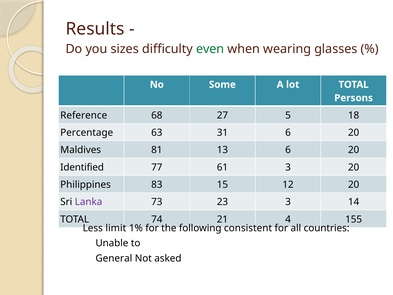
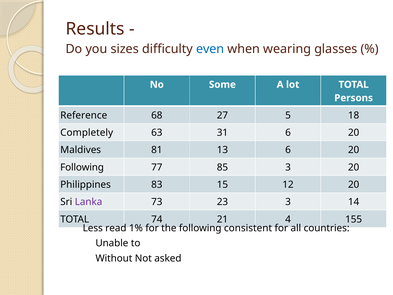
even colour: green -> blue (210, 49)
Percentage: Percentage -> Completely (87, 133)
Identified: Identified -> Following (82, 167)
61: 61 -> 85 (222, 167)
limit: limit -> read (116, 228)
General: General -> Without (114, 258)
